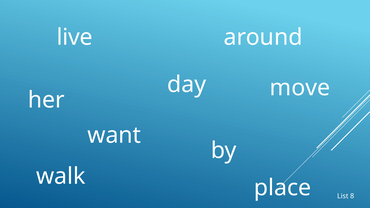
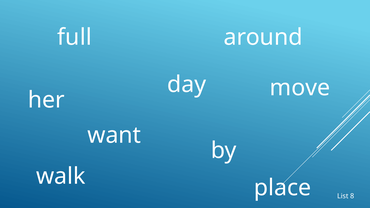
live: live -> full (74, 37)
